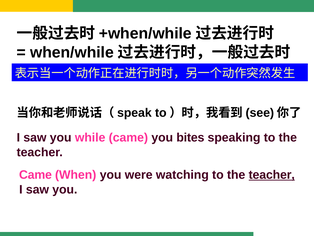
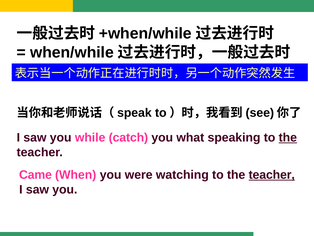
while came: came -> catch (128, 137)
bites: bites -> what (190, 137)
the underline: none -> present (288, 137)
